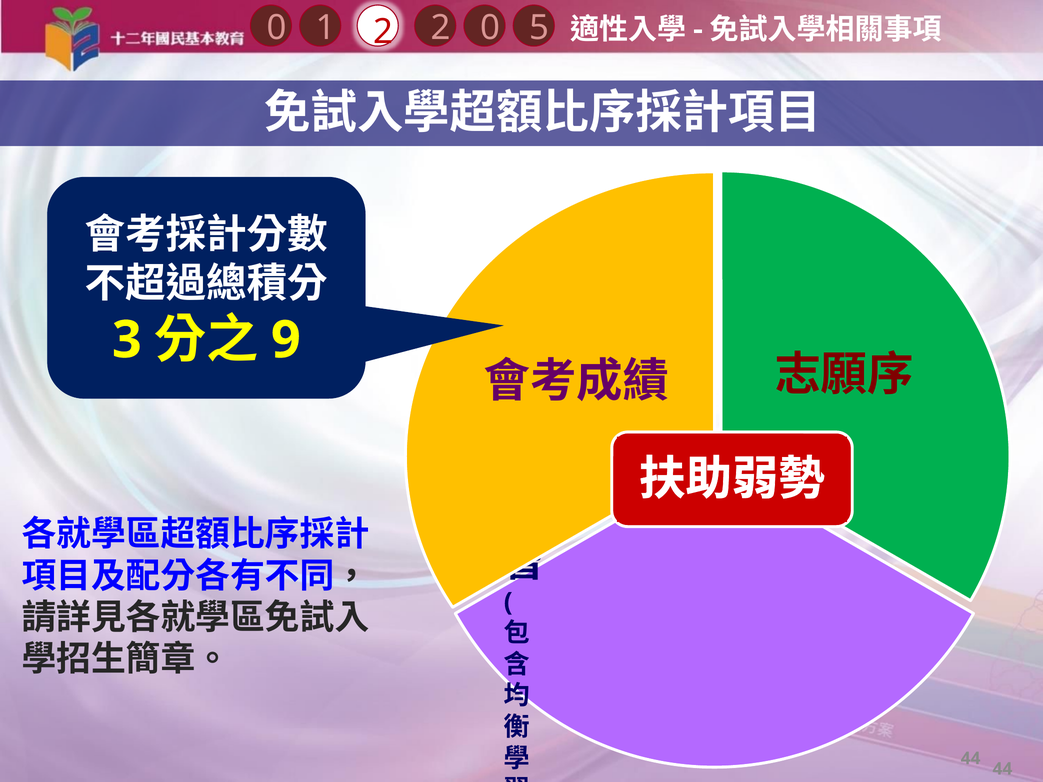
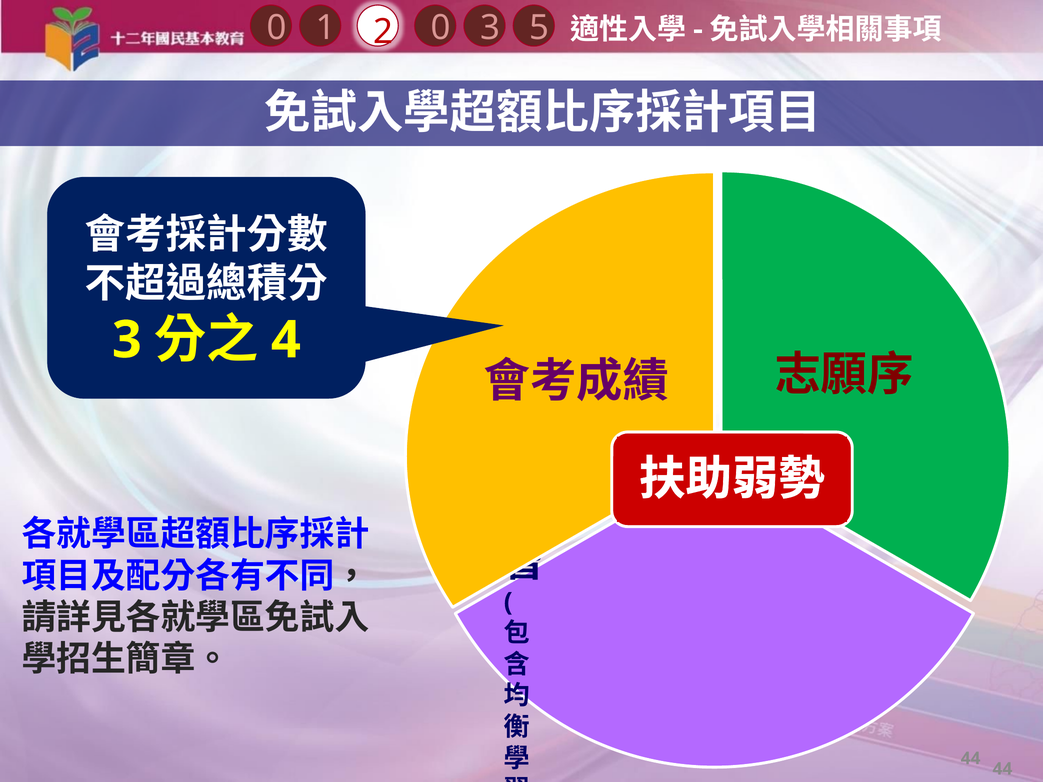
1 0: 0 -> 3 (490, 28)
2 2: 2 -> 0 (441, 28)
9: 9 -> 4 (286, 340)
